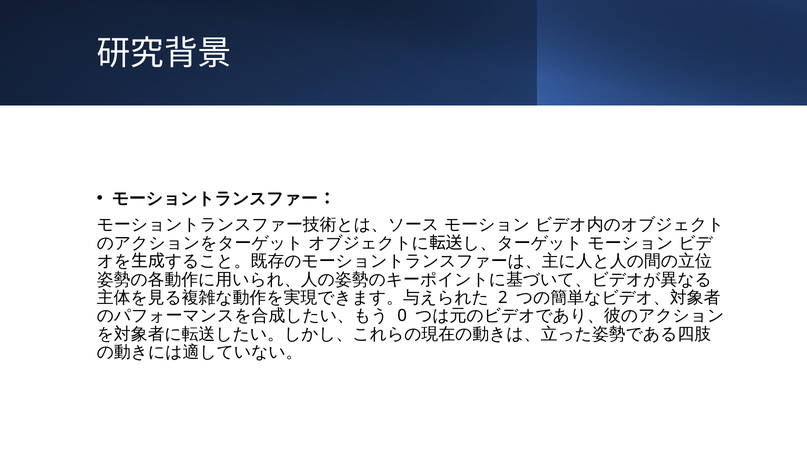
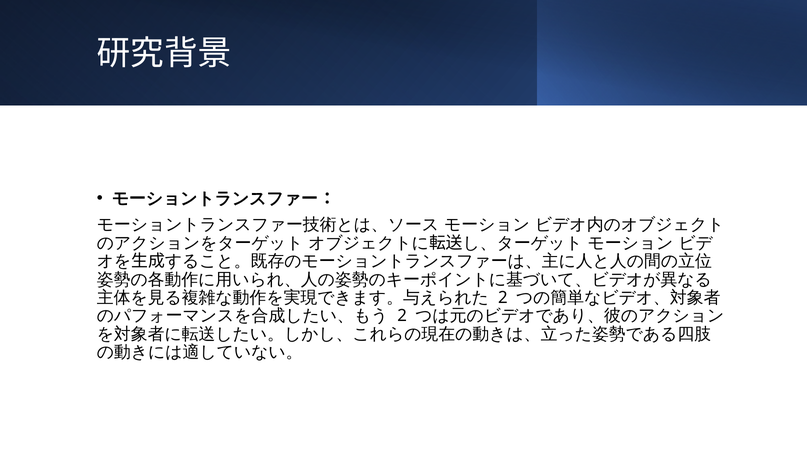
0: 0 -> 2 (402, 316)
